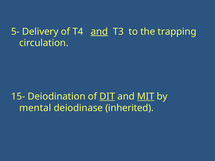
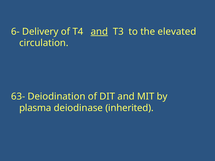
5-: 5- -> 6- (15, 32)
trapping: trapping -> elevated (177, 32)
15-: 15- -> 63- (18, 97)
DIT underline: present -> none (107, 97)
MIT underline: present -> none (146, 97)
mental: mental -> plasma (35, 108)
